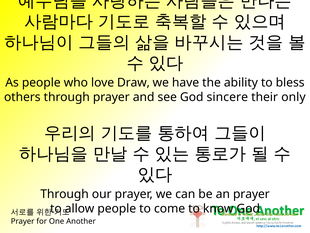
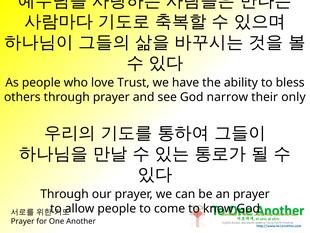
Draw: Draw -> Trust (133, 83)
sincere: sincere -> narrow (227, 97)
